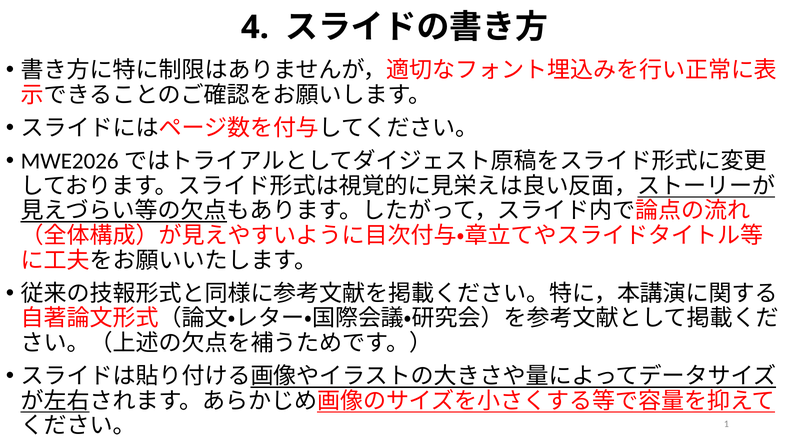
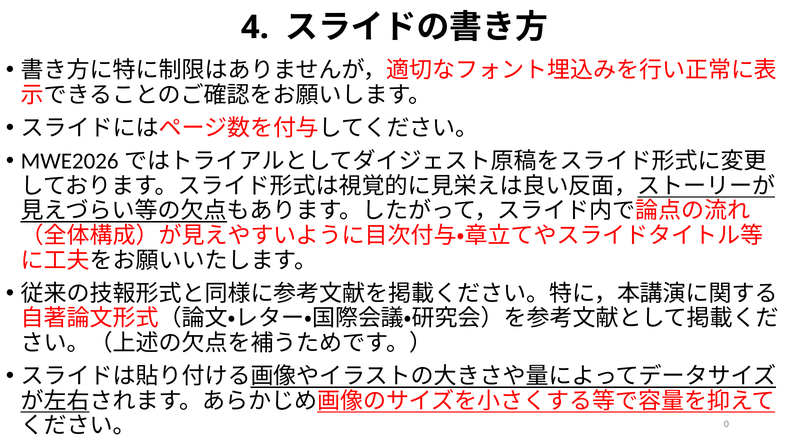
1: 1 -> 0 (726, 424)
